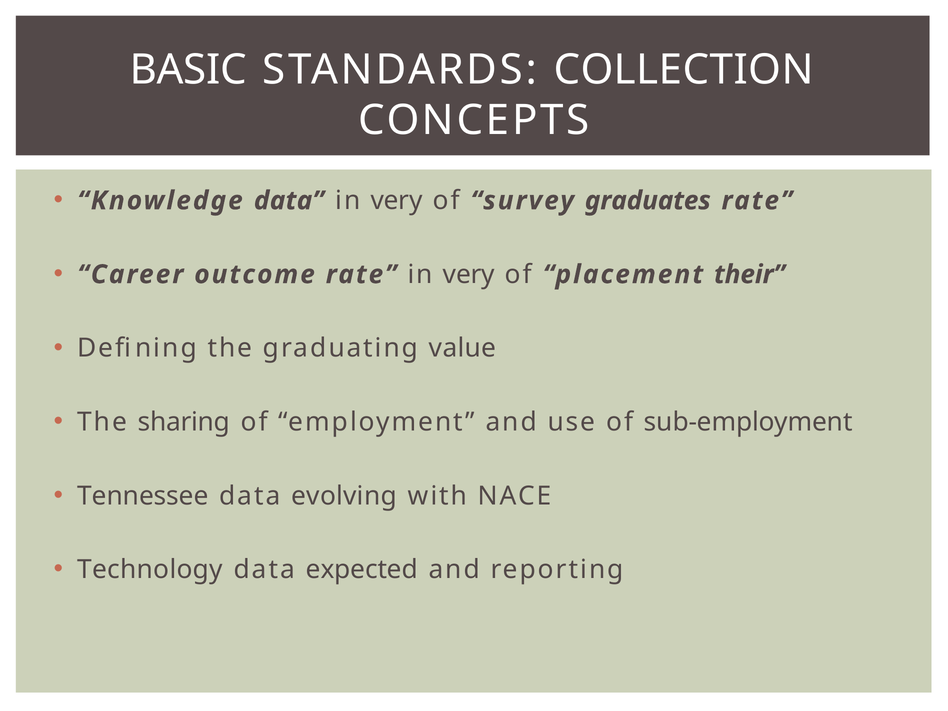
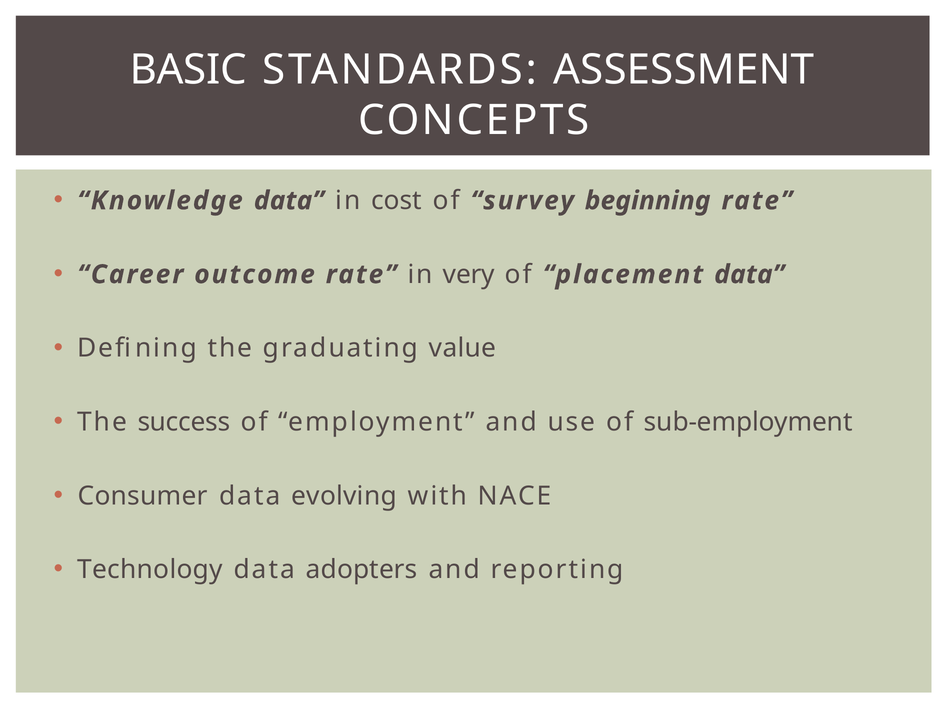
COLLECTION: COLLECTION -> ASSESSMENT (684, 70)
very: very -> cost (397, 201)
graduates: graduates -> beginning (648, 201)
placement their: their -> data (749, 274)
sharing: sharing -> success (184, 422)
Tennessee: Tennessee -> Consumer (143, 496)
expected: expected -> adopters (362, 570)
